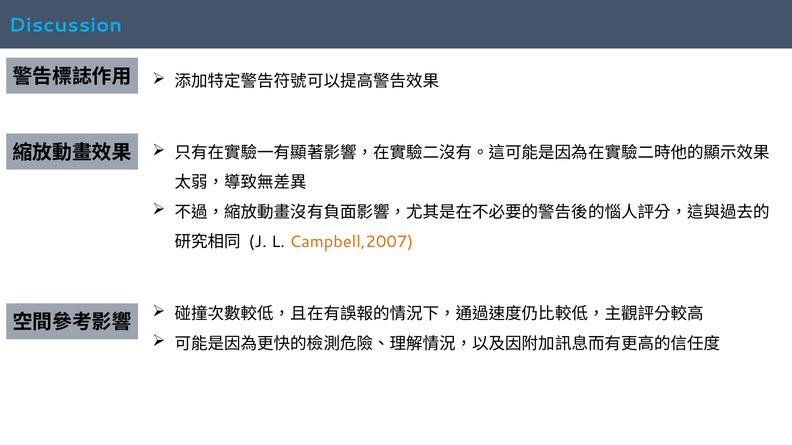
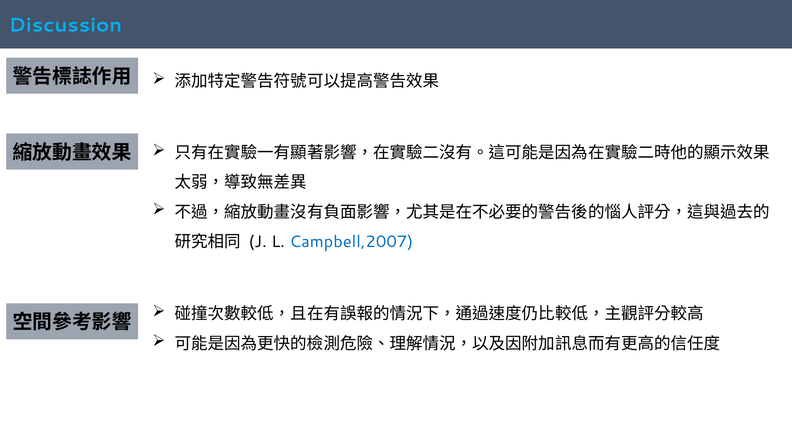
Campbell,2007 colour: orange -> blue (351, 242)
